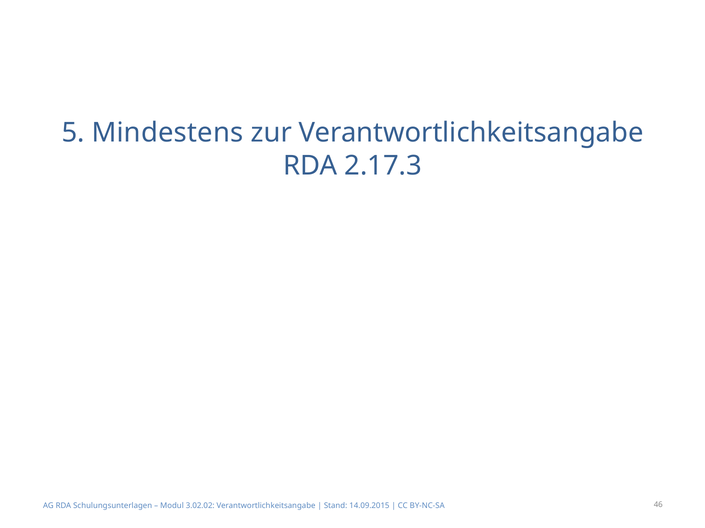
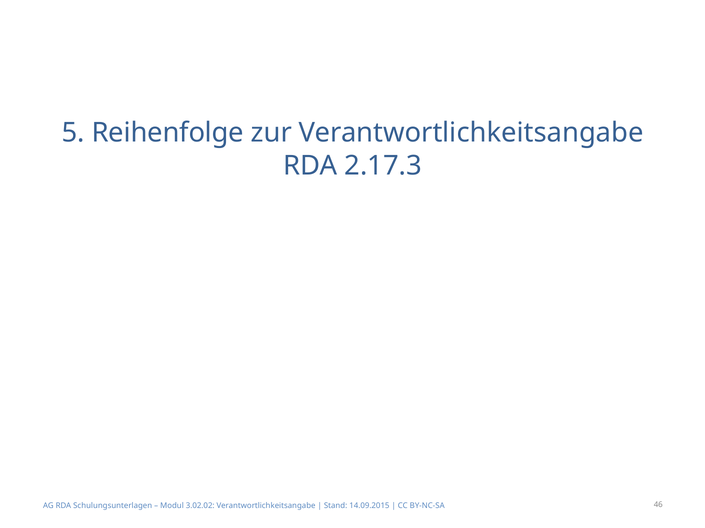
Mindestens: Mindestens -> Reihenfolge (168, 133)
